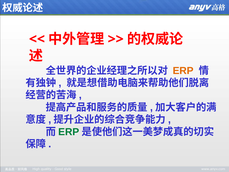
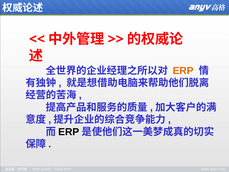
ERP colour: green -> black (69, 132)
